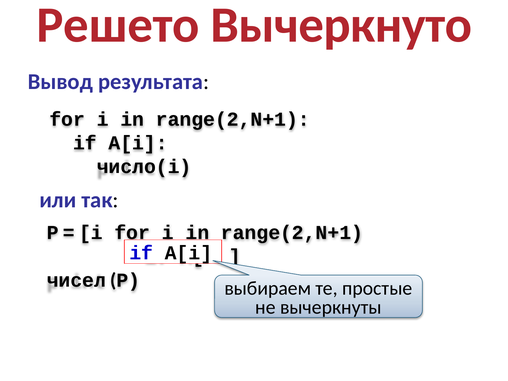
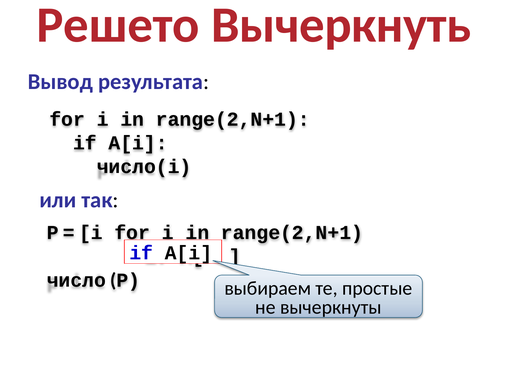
Вычеркнуто: Вычеркнуто -> Вычеркнуть (341, 25)
чисел: чисел -> число (76, 280)
